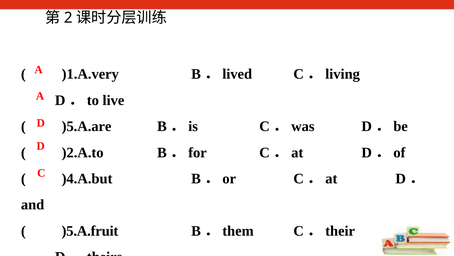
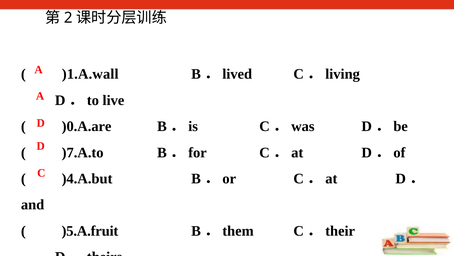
)1.A.very: )1.A.very -> )1.A.wall (90, 74)
)5.A.are: )5.A.are -> )0.A.are (87, 126)
)2.A.to: )2.A.to -> )7.A.to (83, 152)
